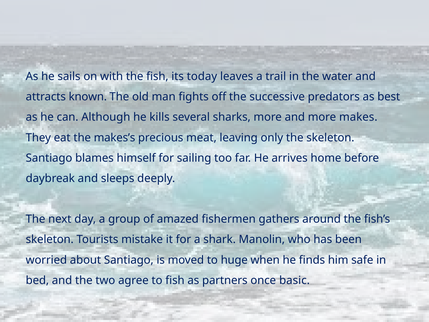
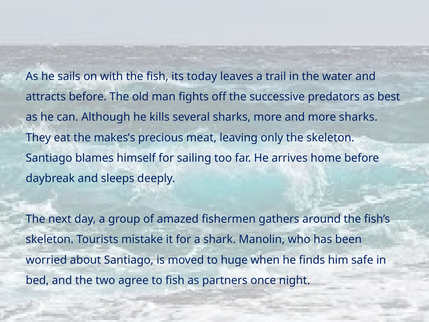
attracts known: known -> before (88, 97)
more makes: makes -> sharks (358, 117)
basic: basic -> night (295, 280)
